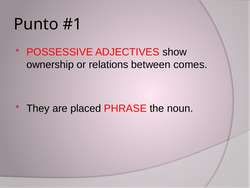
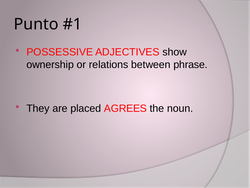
comes: comes -> phrase (191, 64)
PHRASE: PHRASE -> AGREES (125, 108)
